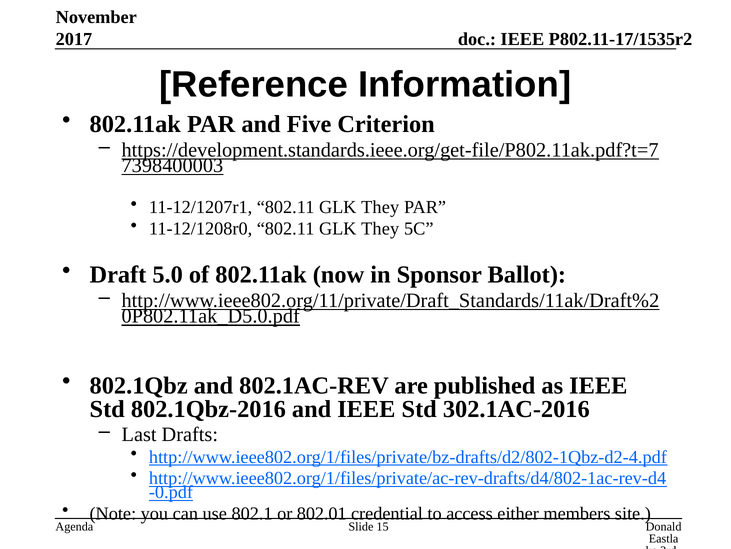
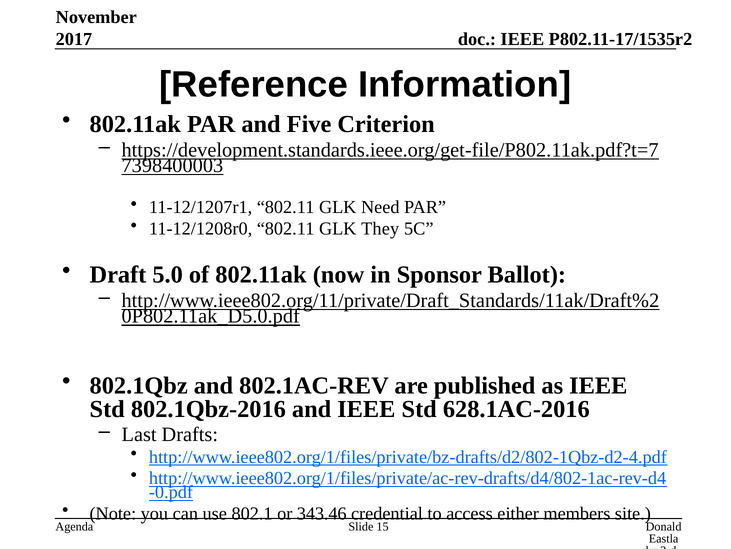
11-12/1207r1 802.11 GLK They: They -> Need (380, 207)
302.1AC-2016: 302.1AC-2016 -> 628.1AC-2016 (516, 408)
802.01: 802.01 -> 343.46 (322, 513)
